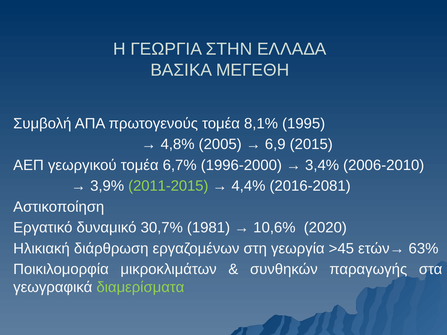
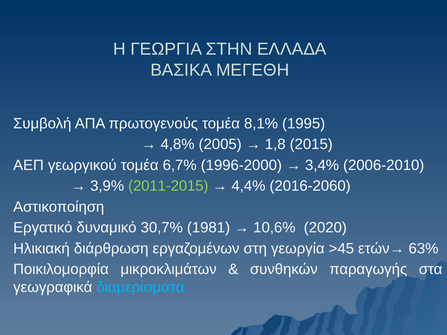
6,9: 6,9 -> 1,8 (275, 144)
2016-2081: 2016-2081 -> 2016-2060 (310, 186)
διαμερίσματα colour: light green -> light blue (140, 287)
